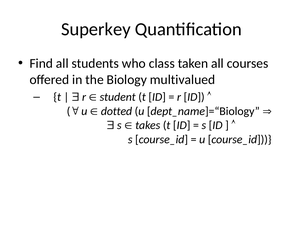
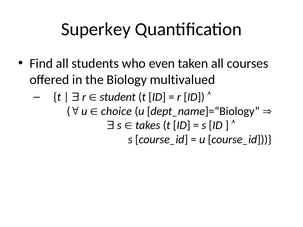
class: class -> even (162, 64)
dotted: dotted -> choice (116, 111)
